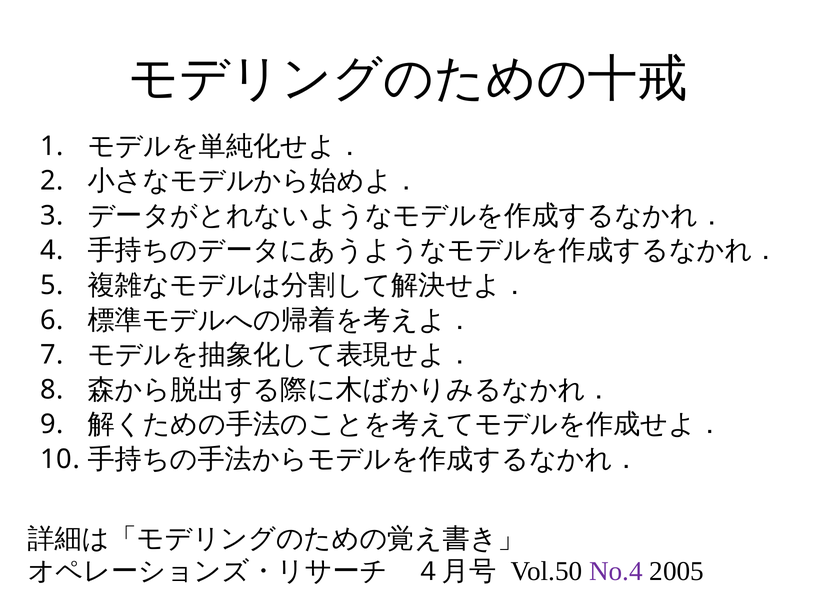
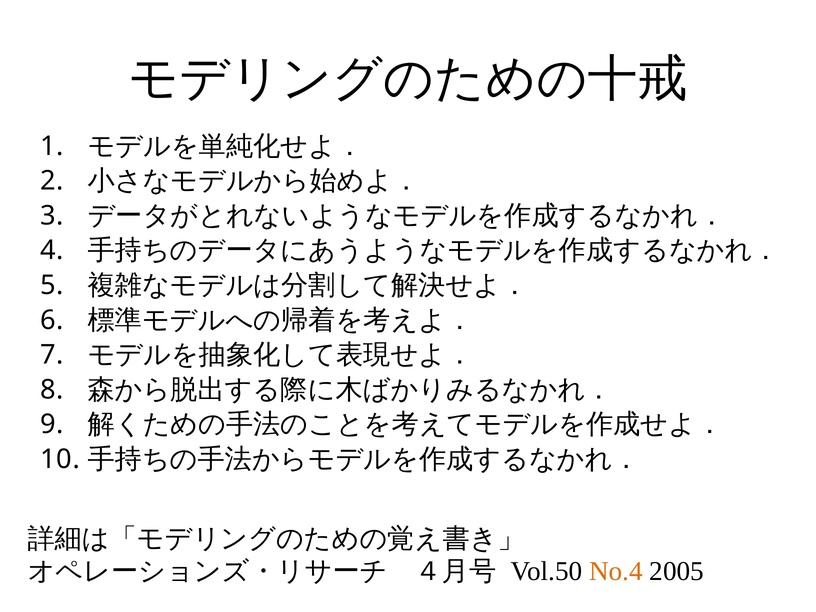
No.4 colour: purple -> orange (616, 571)
